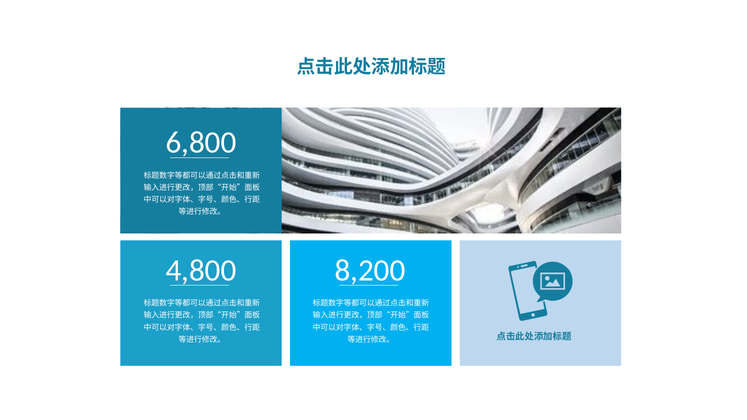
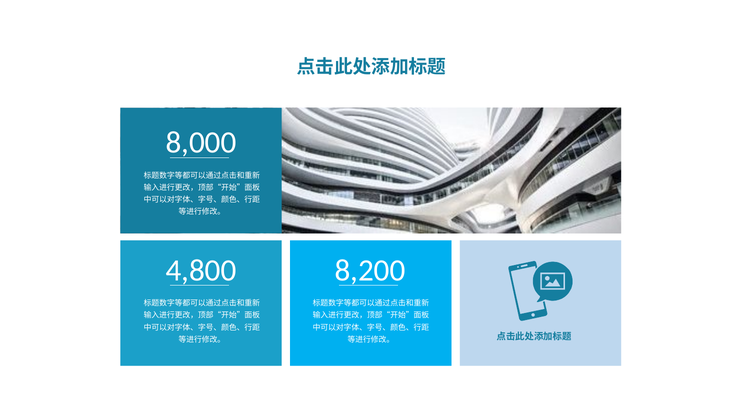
6,800: 6,800 -> 8,000 (201, 143)
